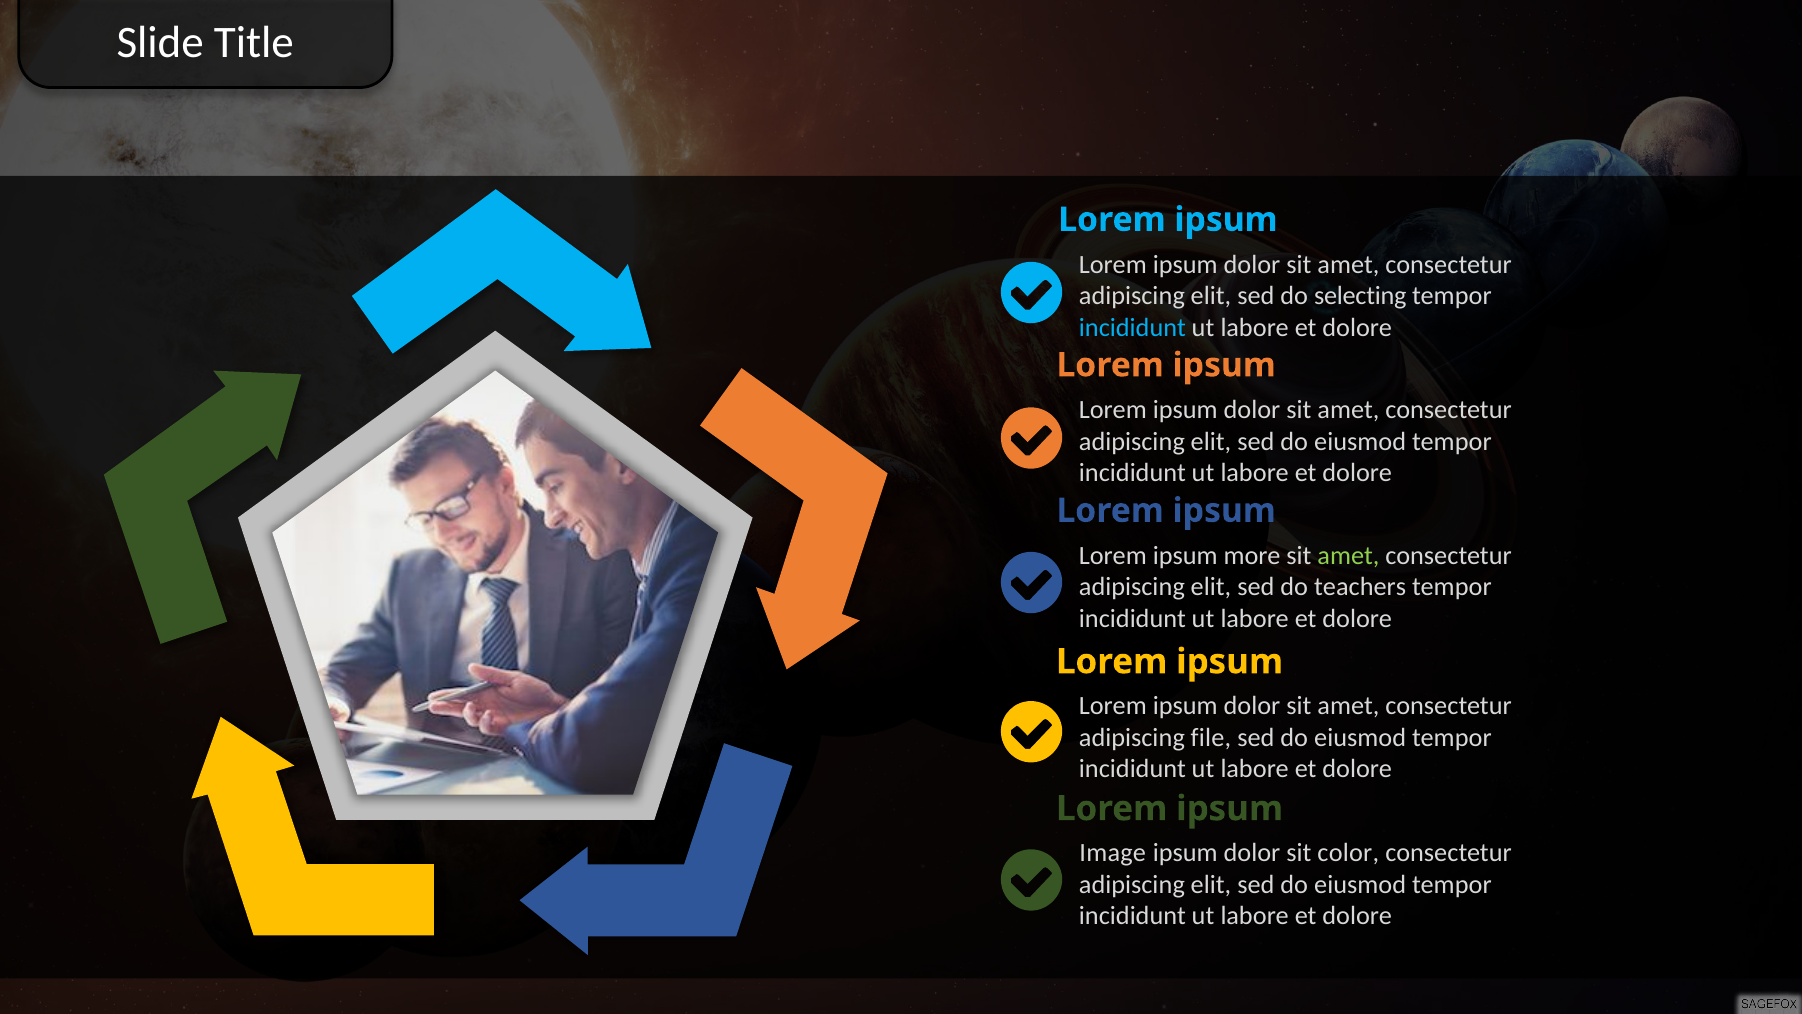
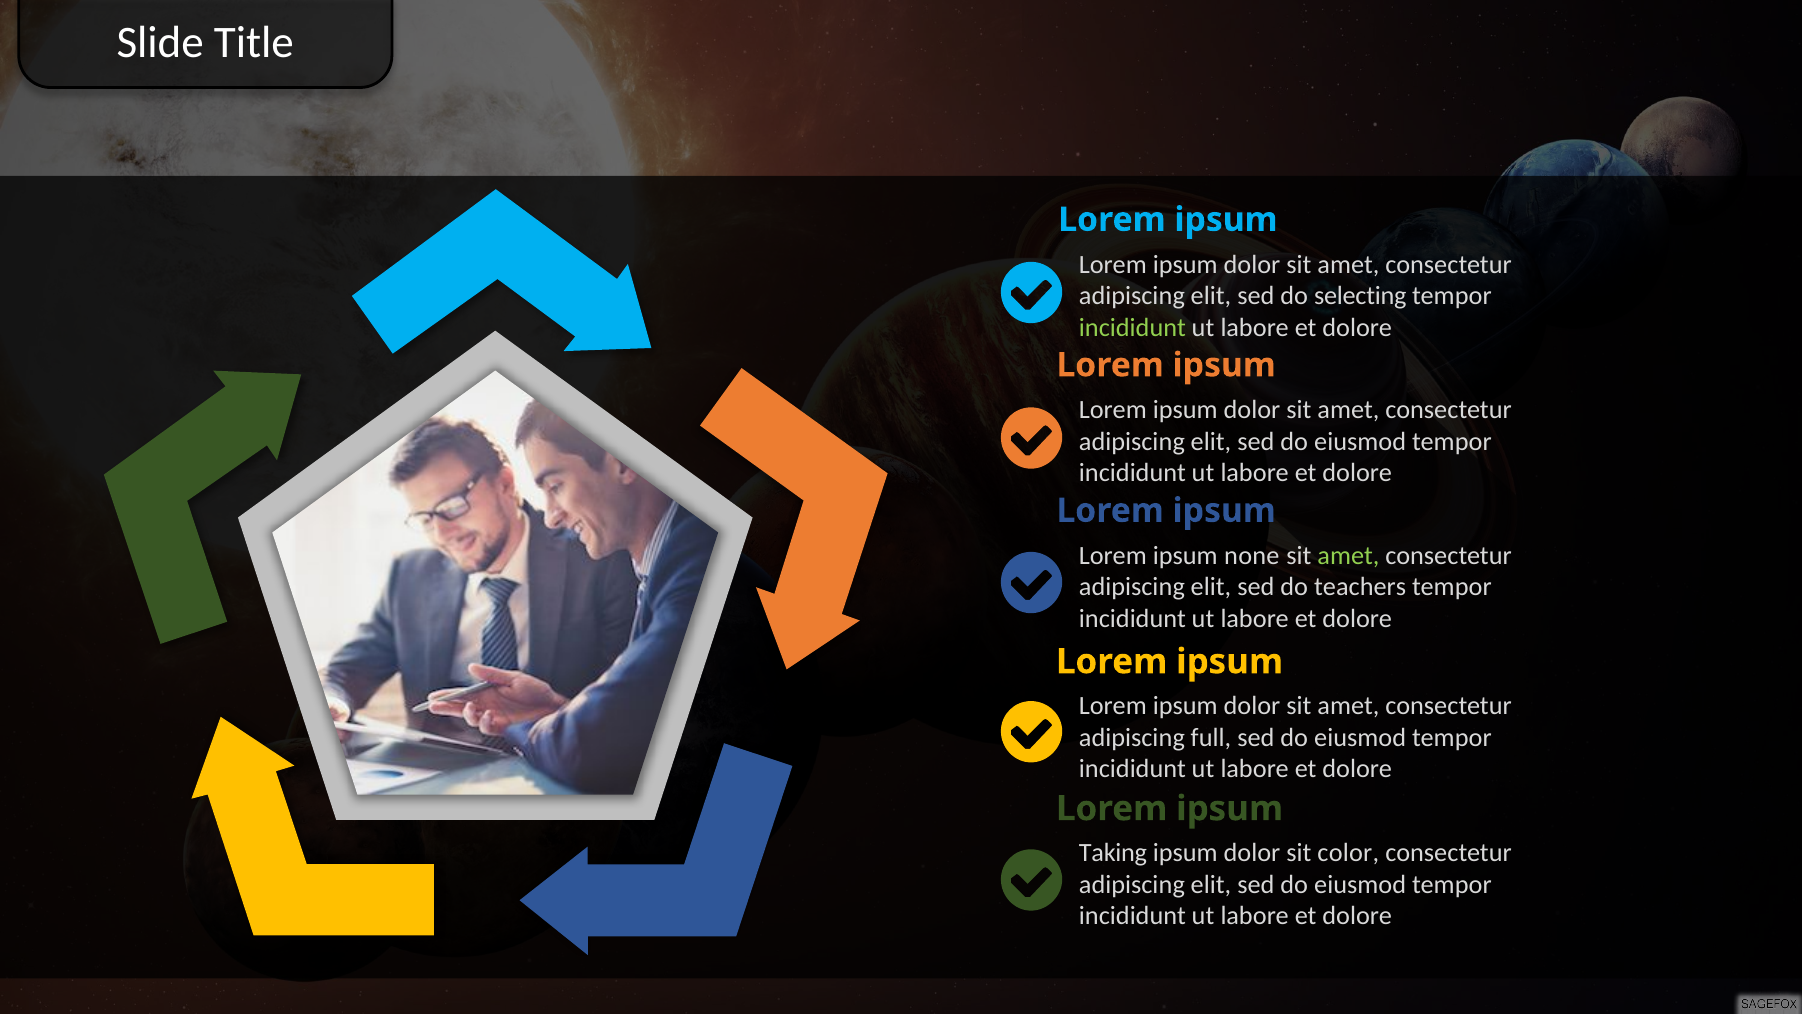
incididunt colour: light blue -> light green (1132, 328)
more: more -> none (1252, 555)
file: file -> full (1211, 737)
Image: Image -> Taking (1113, 853)
